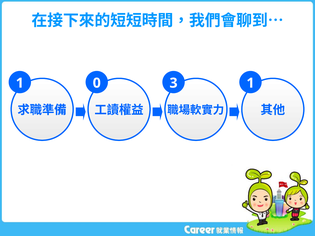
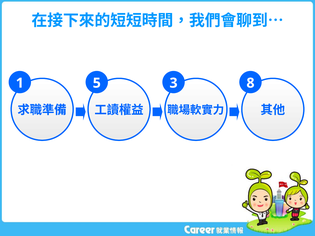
0: 0 -> 5 (97, 83)
3 1: 1 -> 8 (250, 83)
